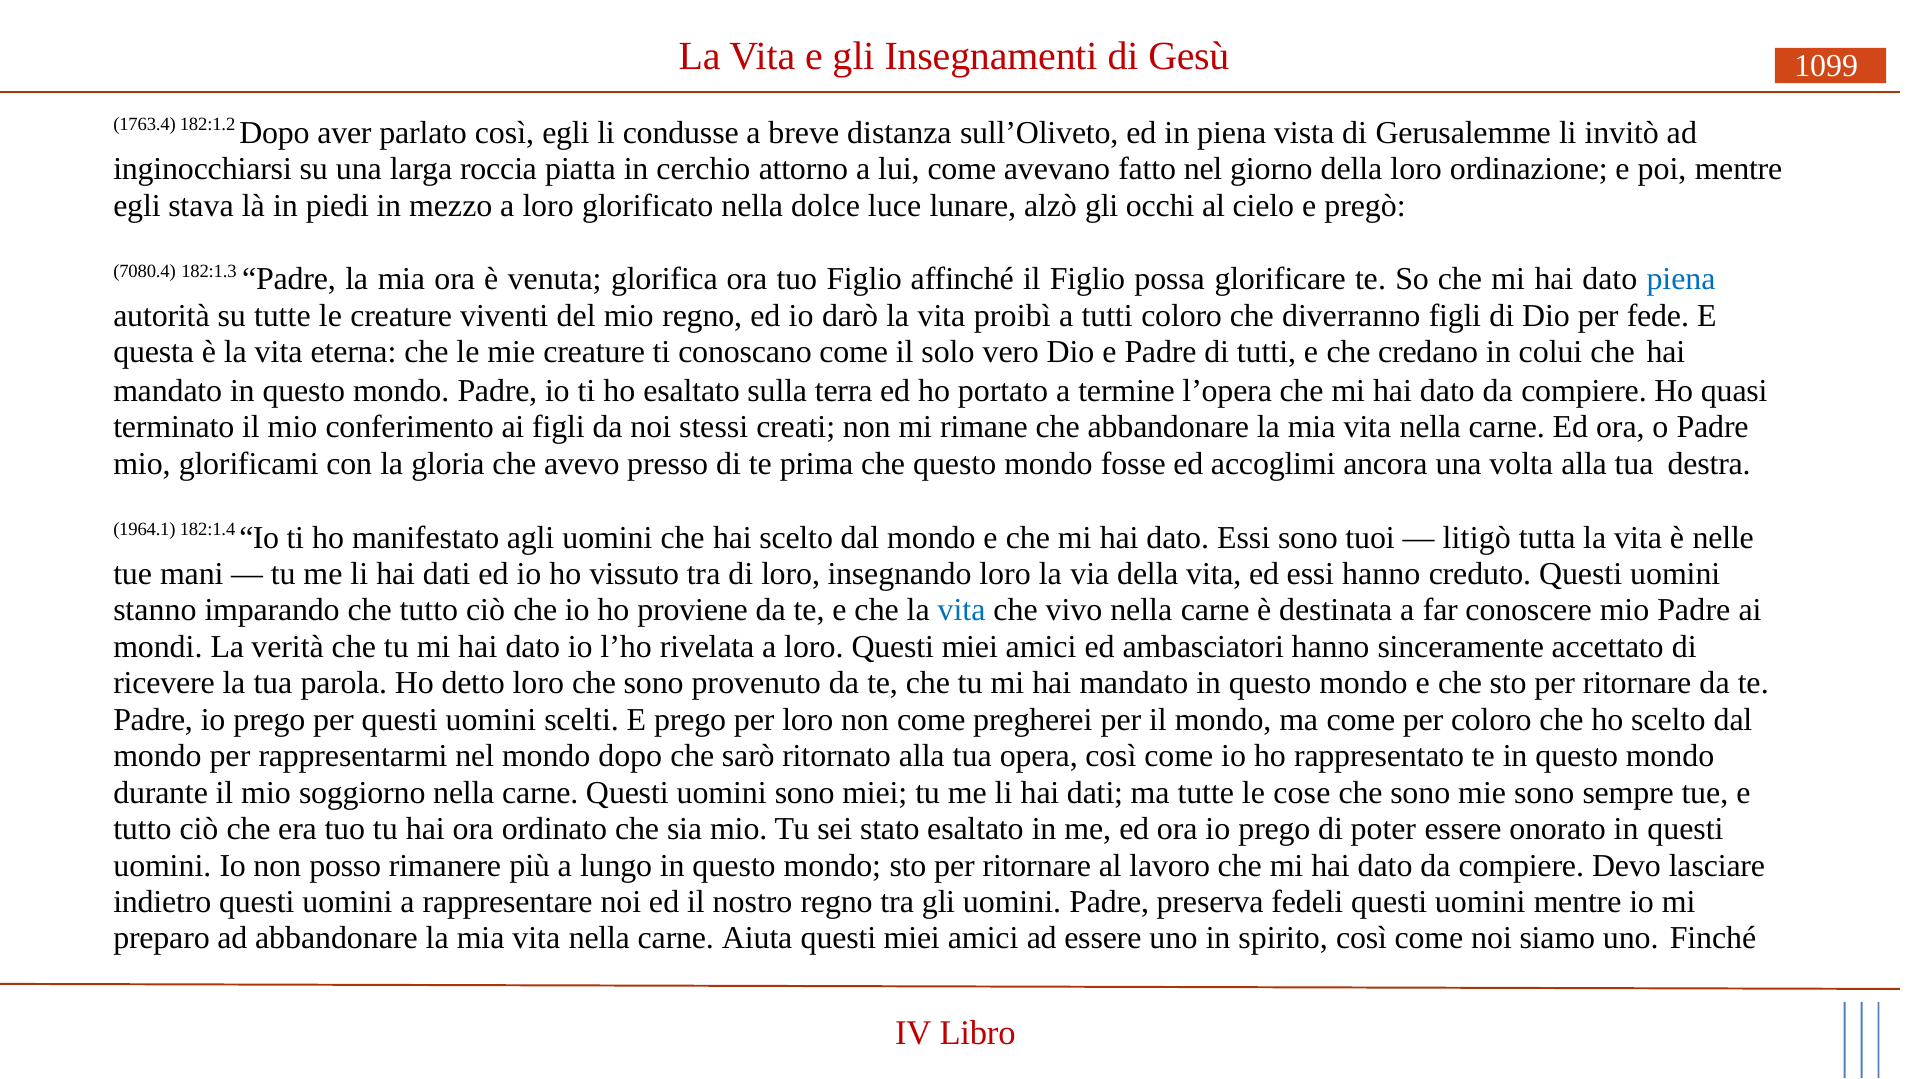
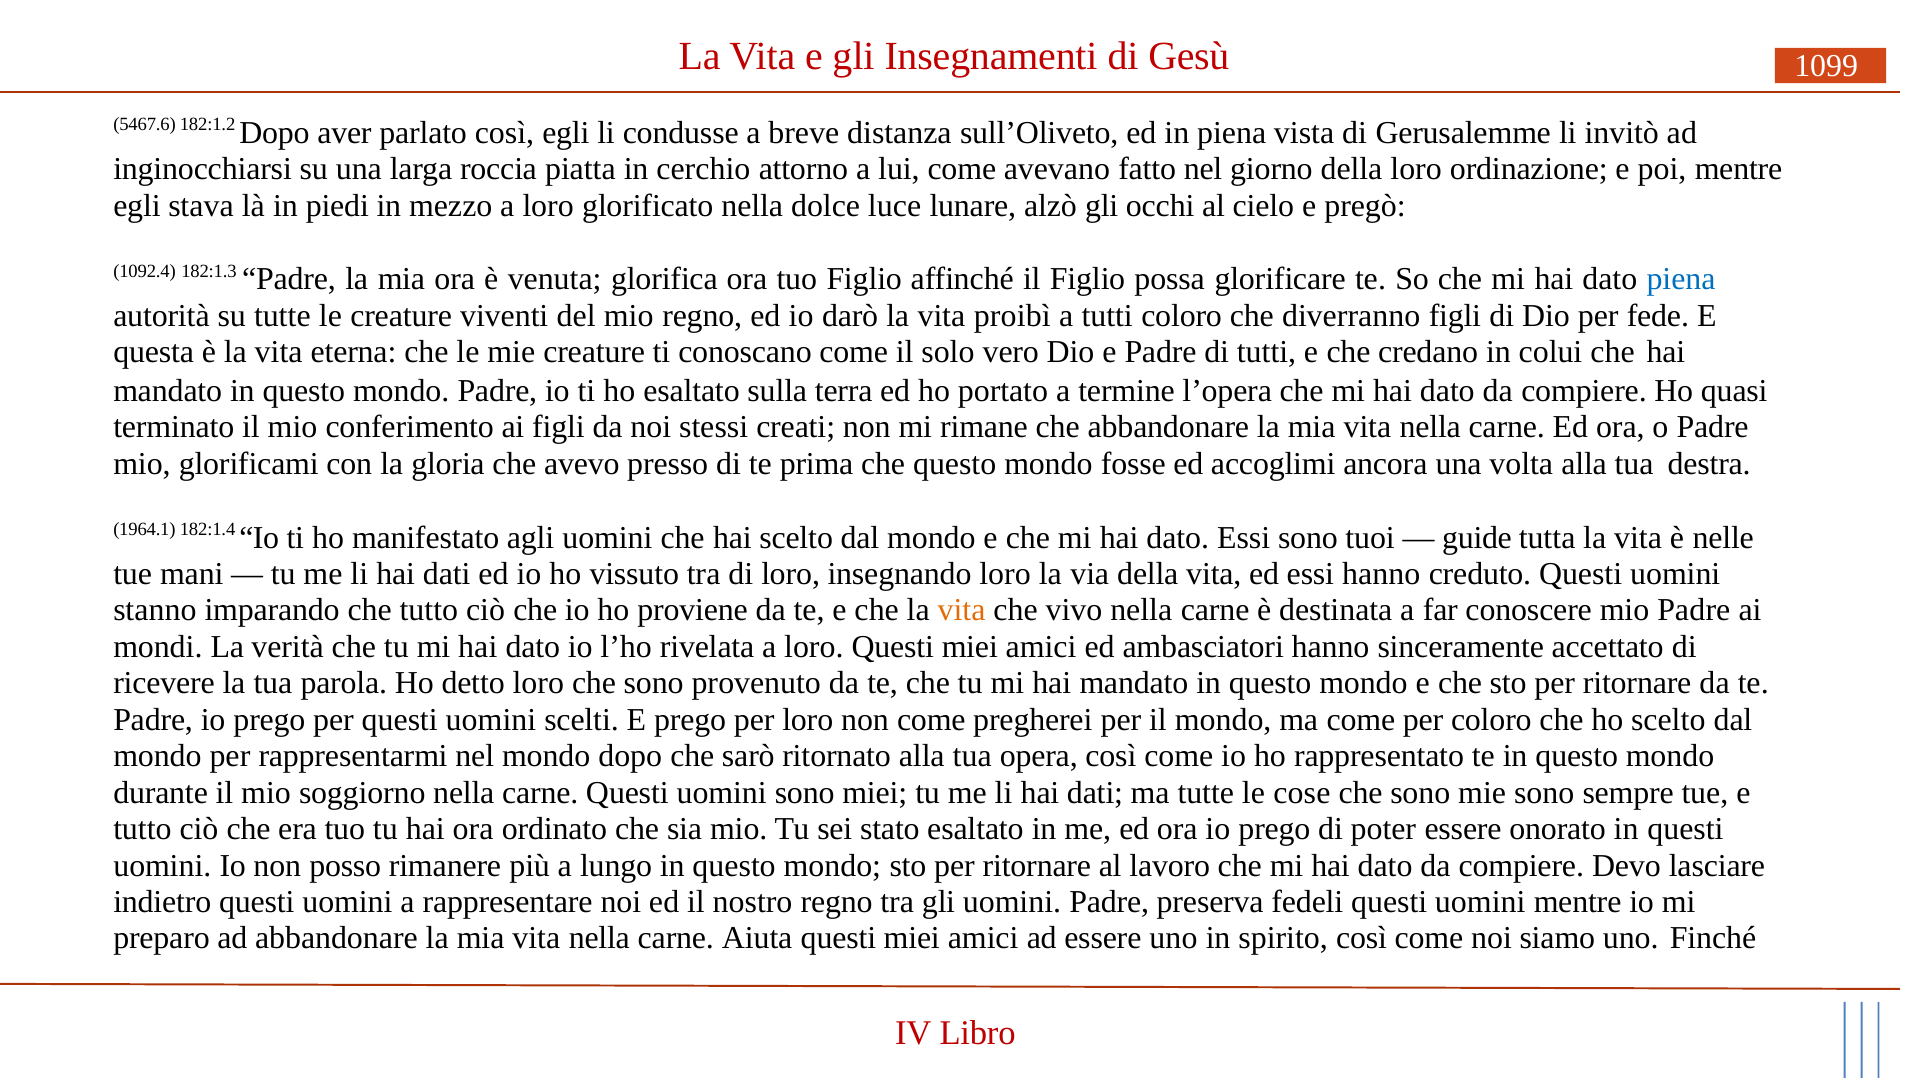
1763.4: 1763.4 -> 5467.6 (145, 125)
7080.4: 7080.4 -> 1092.4 (145, 271)
litigò: litigò -> guide (1477, 538)
vita colour: blue -> orange (962, 611)
